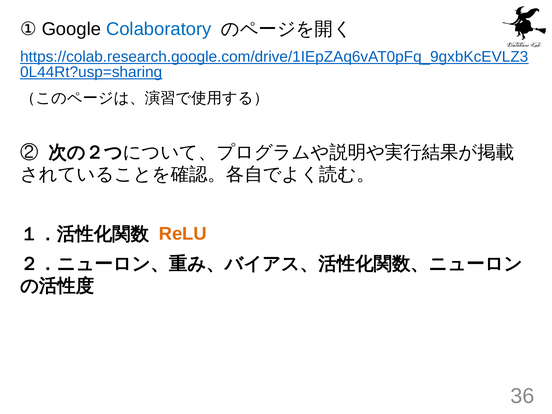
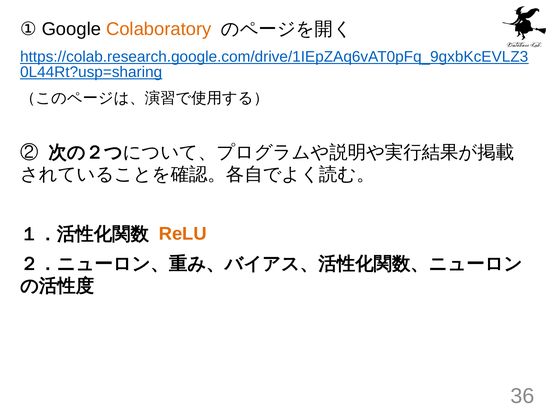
Colaboratory colour: blue -> orange (159, 29)
